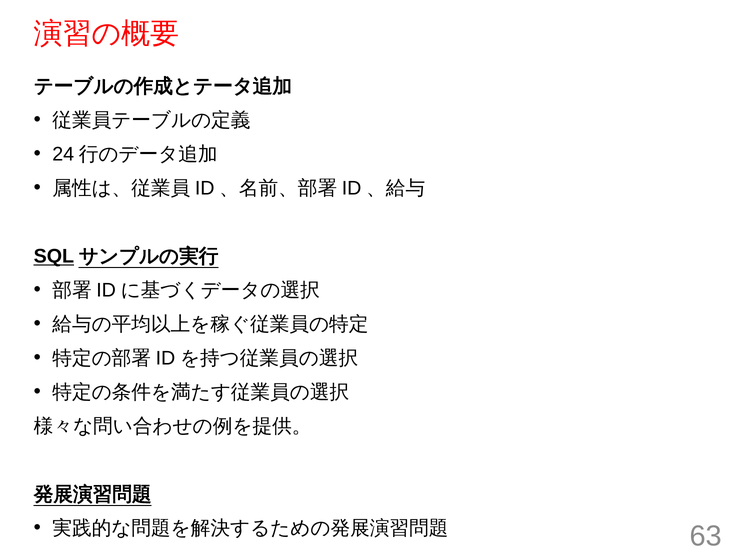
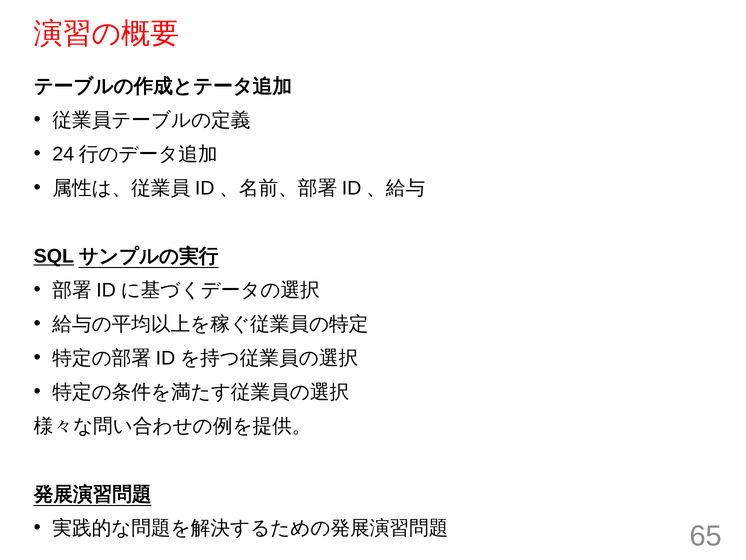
63: 63 -> 65 (706, 535)
